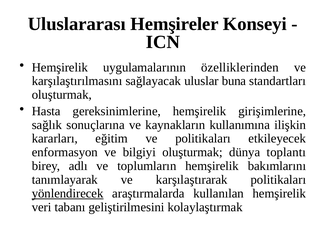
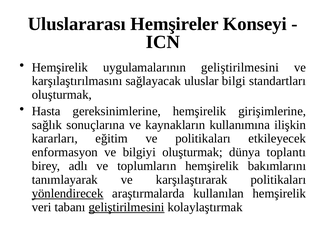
uygulamalarının özelliklerinden: özelliklerinden -> geliştirilmesini (240, 67)
buna: buna -> bilgi (234, 81)
geliştirilmesini underline: none -> present (127, 207)
